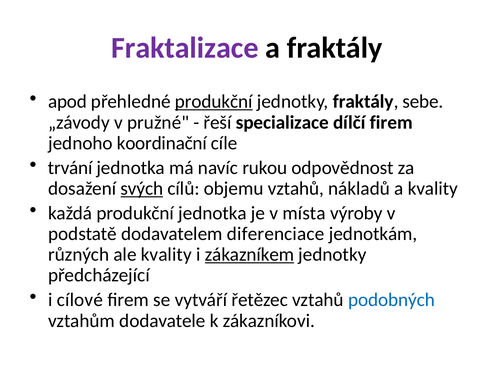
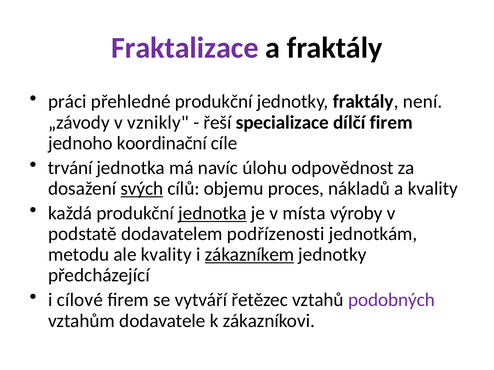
apod: apod -> práci (67, 102)
produkční underline: present -> none (214, 102)
sebe: sebe -> není (423, 102)
pružné: pružné -> vznikly (158, 123)
rukou: rukou -> úlohu (265, 168)
objemu vztahů: vztahů -> proces (296, 189)
jednotka underline: none -> present (213, 213)
diferenciace: diferenciace -> podřízenosti (276, 234)
různých: různých -> metodu (79, 255)
podobných colour: blue -> purple (391, 300)
